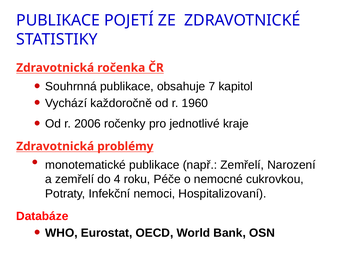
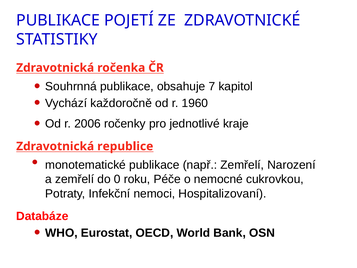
problémy: problémy -> republice (125, 146)
4: 4 -> 0 (117, 179)
